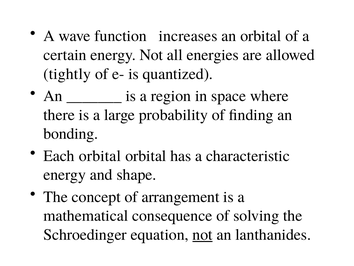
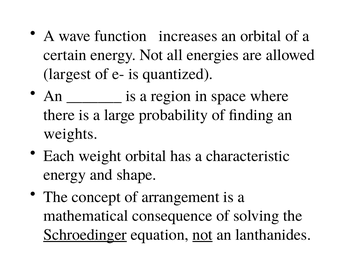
tightly: tightly -> largest (67, 74)
bonding: bonding -> weights (71, 133)
Each orbital: orbital -> weight (100, 156)
Schroedinger underline: none -> present (85, 234)
